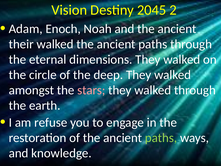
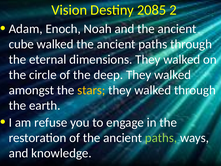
2045: 2045 -> 2085 (152, 10)
their: their -> cube (21, 44)
stars colour: pink -> yellow (91, 90)
